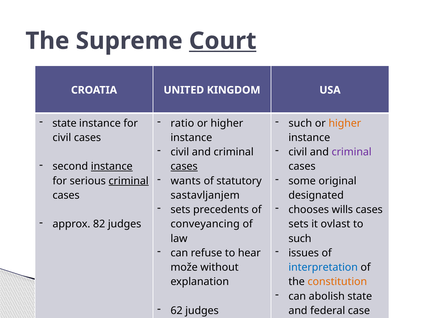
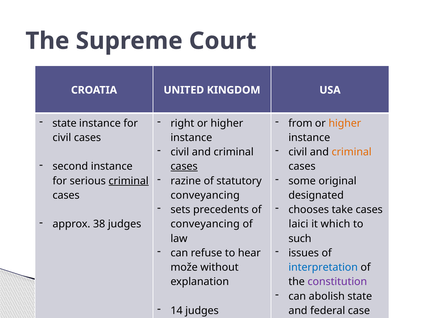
Court underline: present -> none (223, 41)
ratio: ratio -> right (182, 123)
such: such -> from (300, 123)
criminal colour: purple -> orange (352, 152)
instance underline: present -> none (112, 166)
wants: wants -> razine (186, 181)
sastavljanjem: sastavljanjem -> conveyancing (205, 195)
wills: wills -> take (342, 210)
82: 82 -> 38 (99, 224)
sets: sets -> laici (298, 224)
ovlast: ovlast -> which (335, 224)
constitution colour: orange -> purple (337, 282)
62: 62 -> 14 (177, 311)
